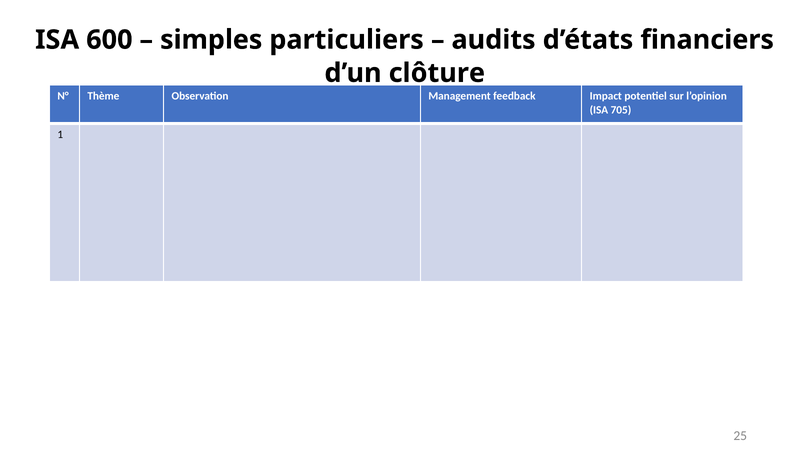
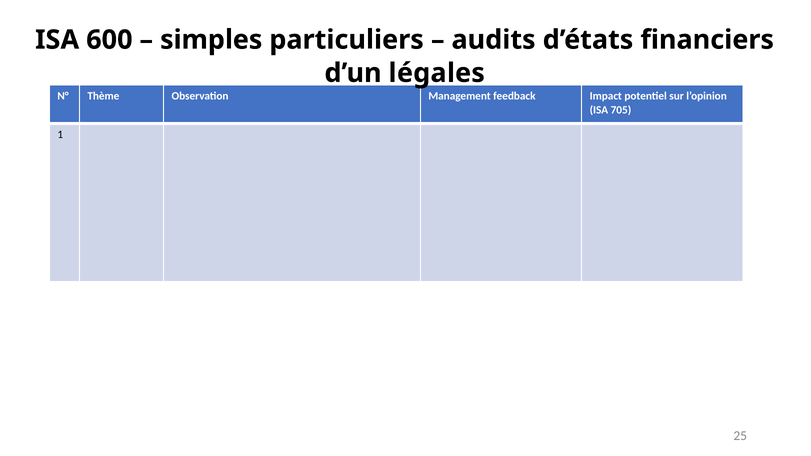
clôture: clôture -> légales (437, 73)
